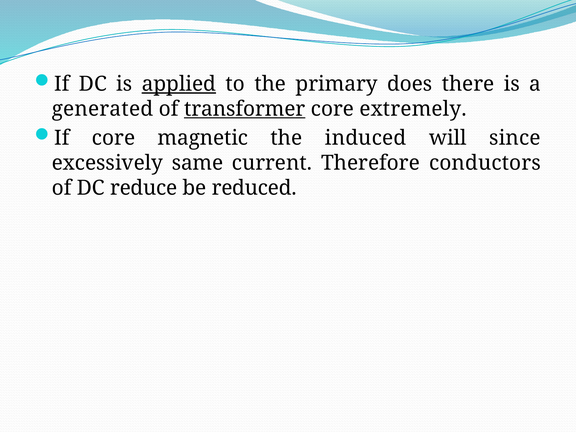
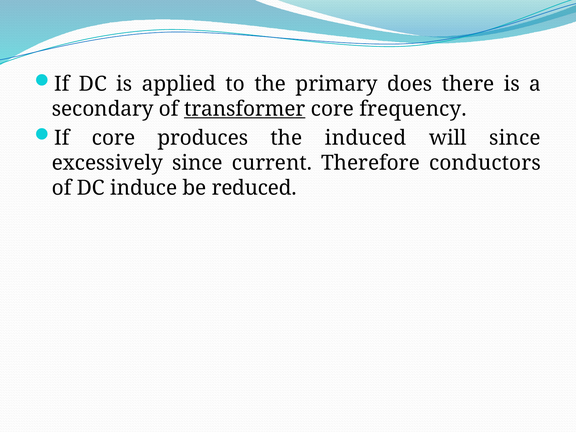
applied underline: present -> none (179, 84)
generated: generated -> secondary (103, 109)
extremely: extremely -> frequency (413, 109)
magnetic: magnetic -> produces (203, 138)
excessively same: same -> since (197, 163)
reduce: reduce -> induce (144, 188)
